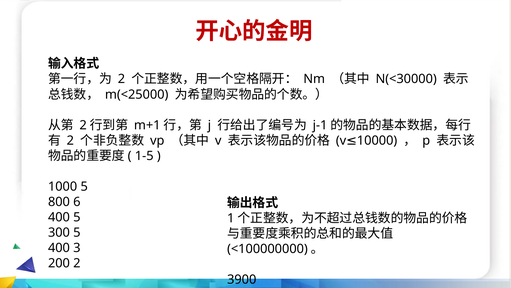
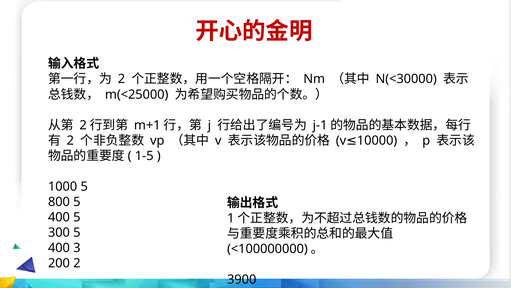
800 6: 6 -> 5 (77, 202)
